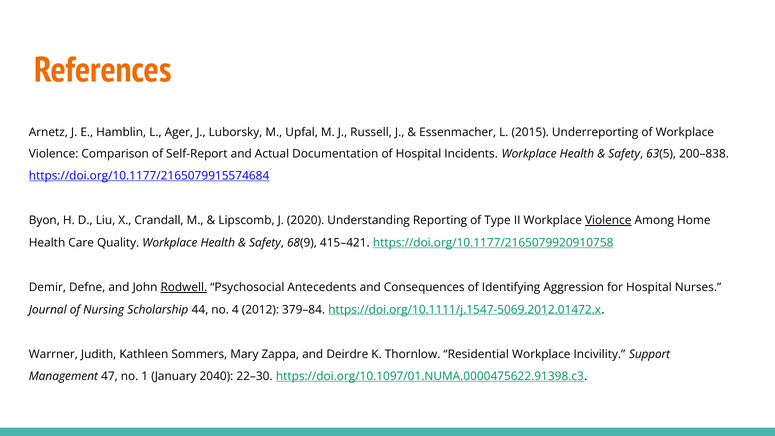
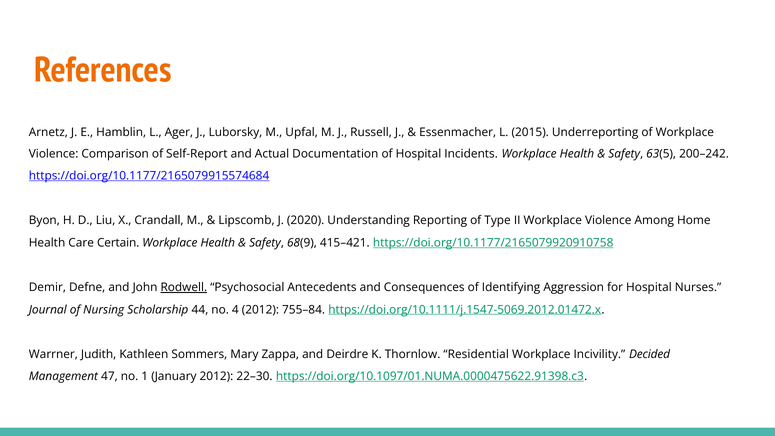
200–838: 200–838 -> 200–242 (704, 154)
Violence underline: present -> none (608, 220)
Quality: Quality -> Certain (118, 243)
379–84: 379–84 -> 755–84 (304, 310)
Support: Support -> Decided (650, 354)
January 2040: 2040 -> 2012 (216, 376)
